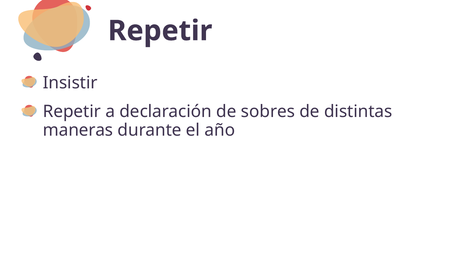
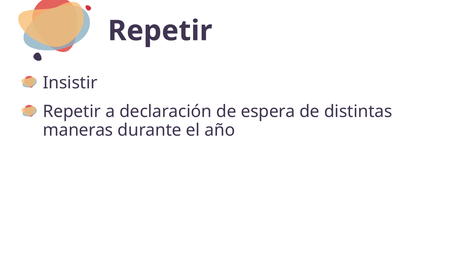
sobres: sobres -> espera (268, 112)
